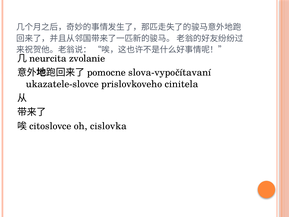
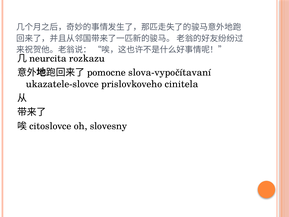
zvolanie: zvolanie -> rozkazu (87, 58)
cislovka: cislovka -> slovesny (108, 126)
